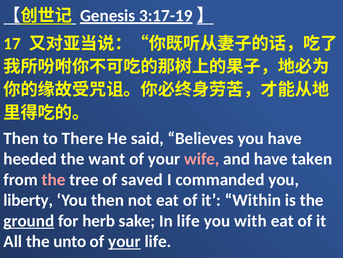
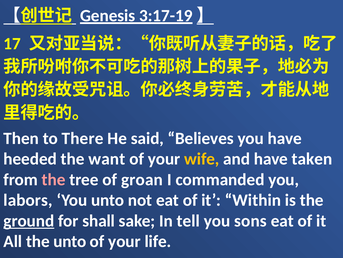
wife colour: pink -> yellow (202, 159)
saved: saved -> groan (142, 179)
liberty: liberty -> labors (28, 200)
You then: then -> unto (108, 200)
herb: herb -> shall (99, 220)
In life: life -> tell (188, 220)
with: with -> sons (250, 220)
your underline: present -> none (124, 241)
